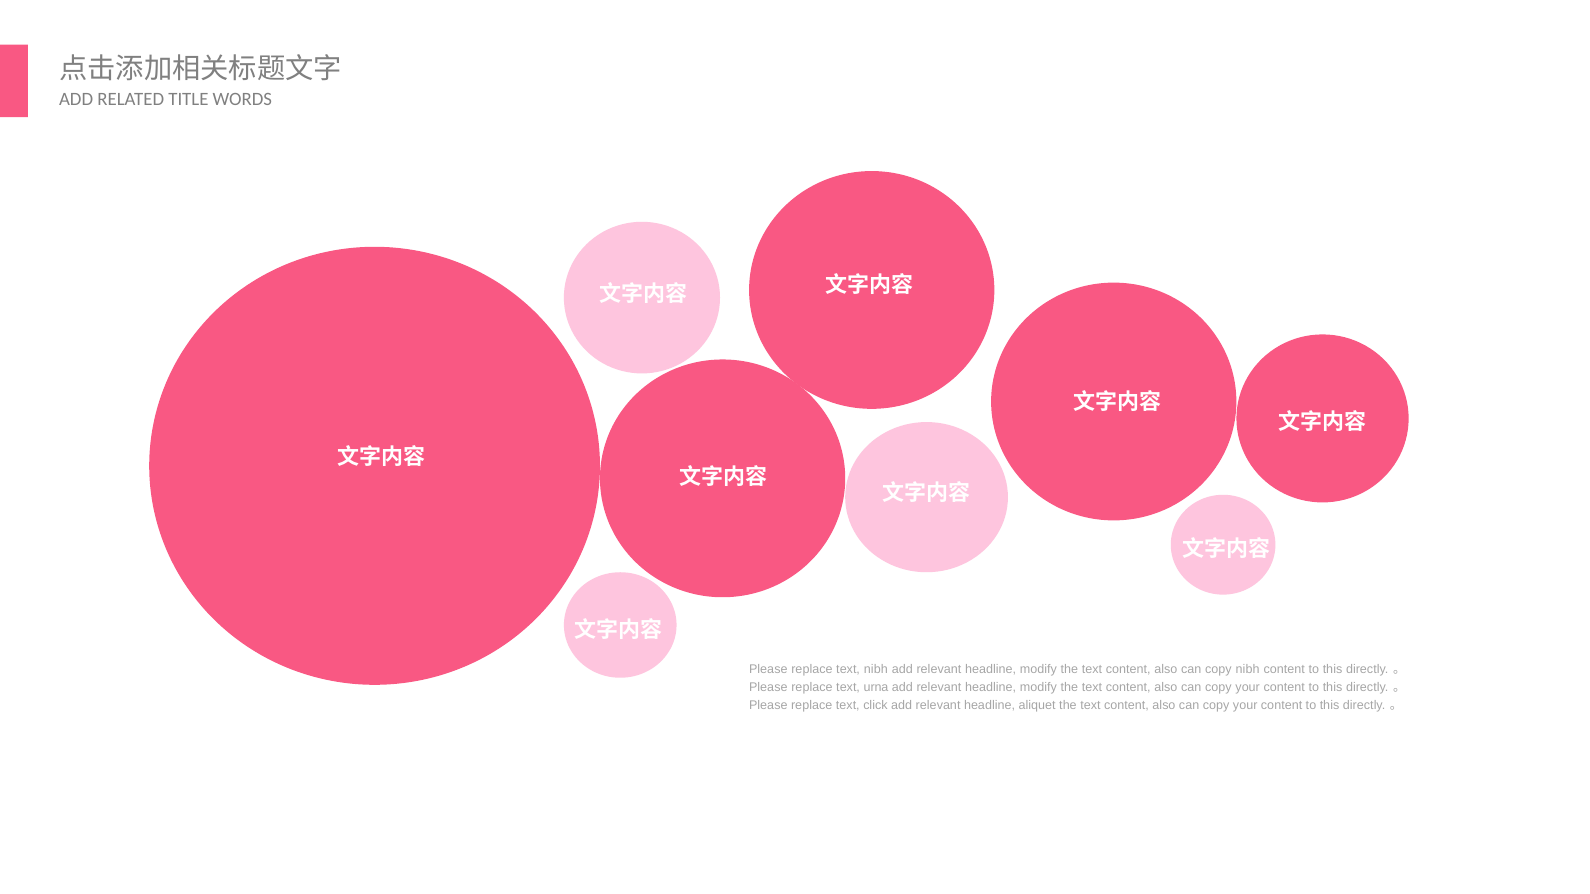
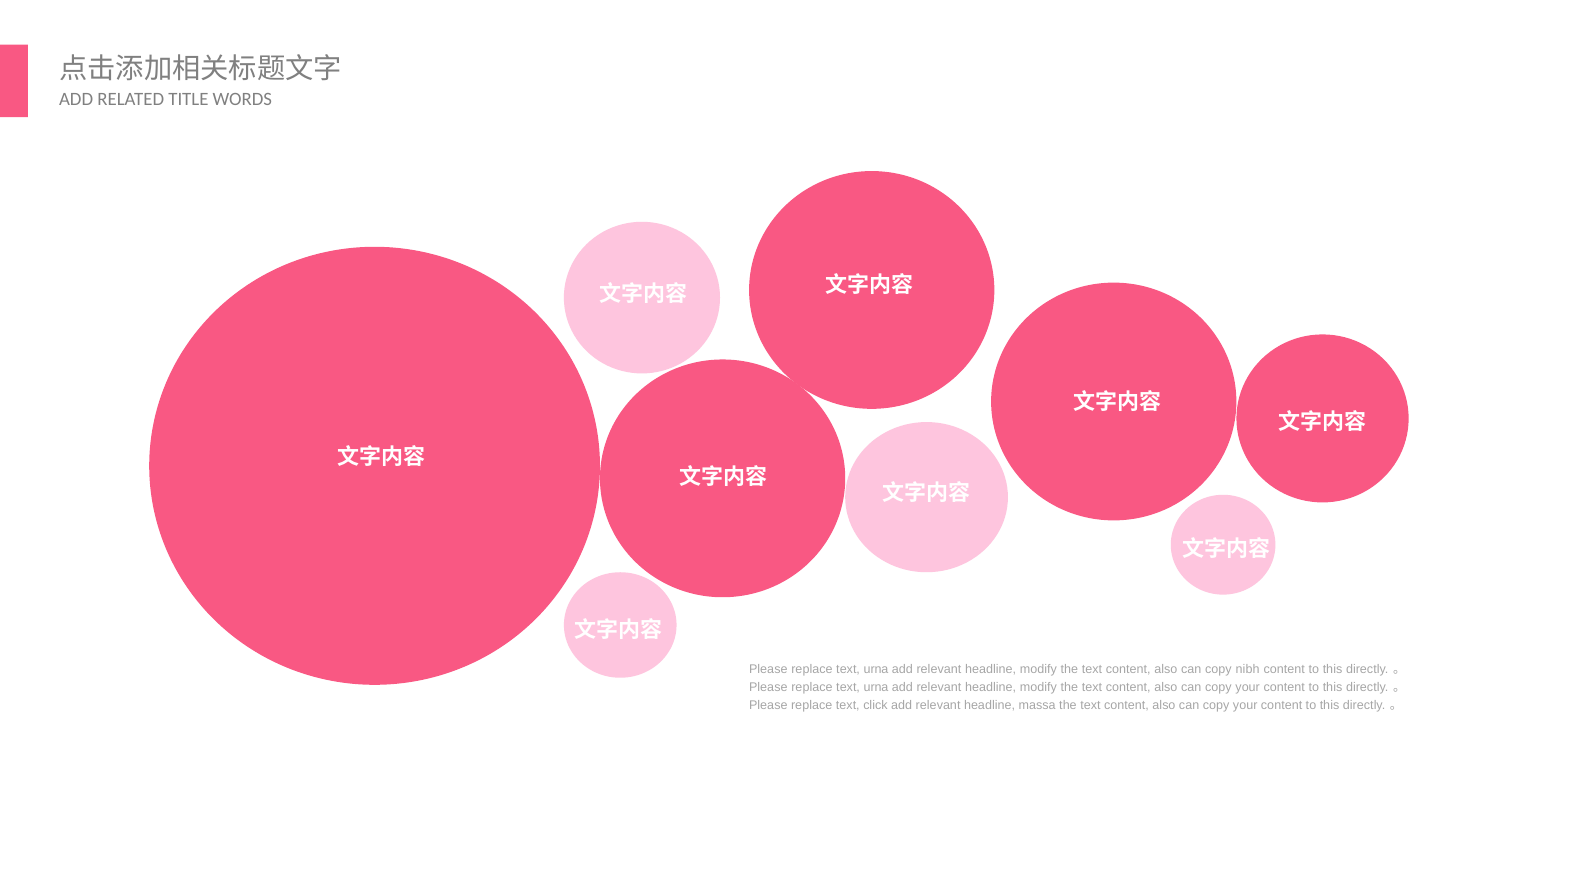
nibh: nibh -> urna (876, 669)
aliquet: aliquet -> massa (1037, 705)
